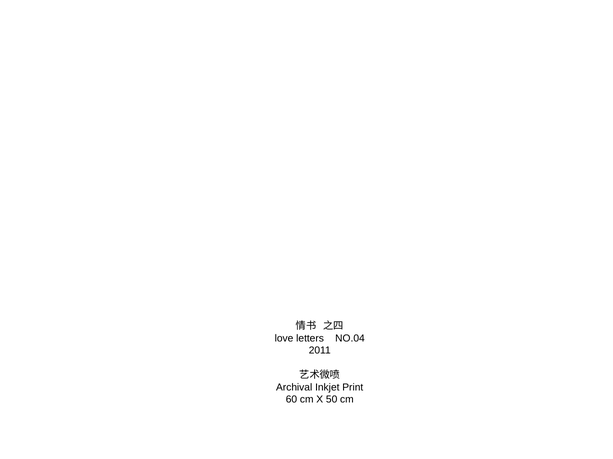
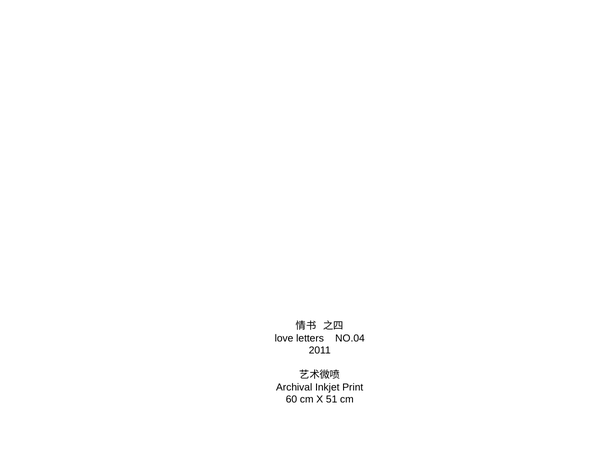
50: 50 -> 51 (332, 400)
